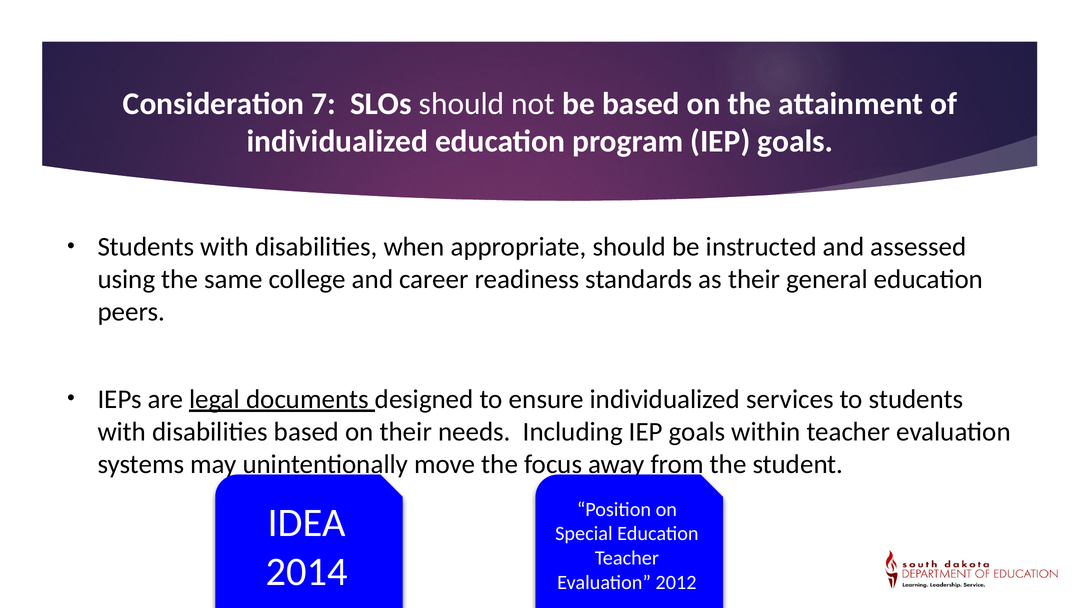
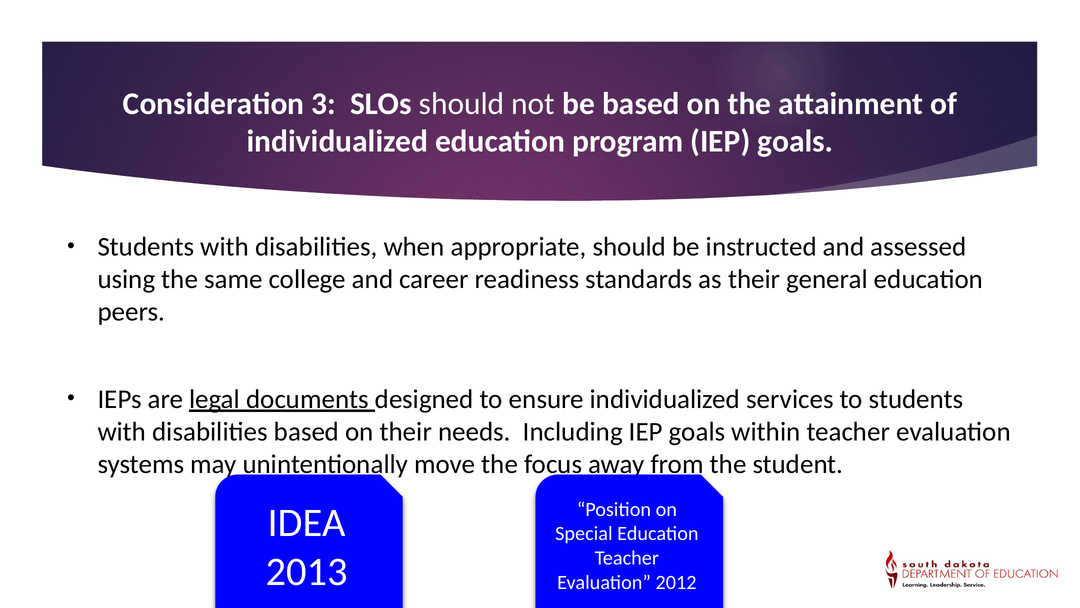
7: 7 -> 3 (324, 104)
2014: 2014 -> 2013 (307, 571)
